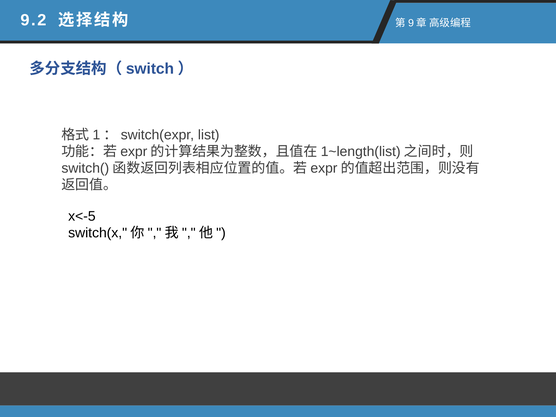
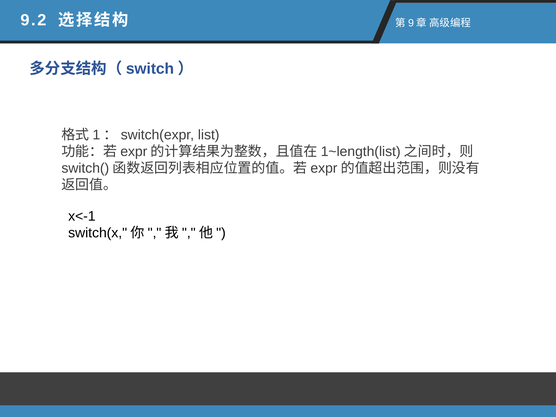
x<-5: x<-5 -> x<-1 (82, 216)
